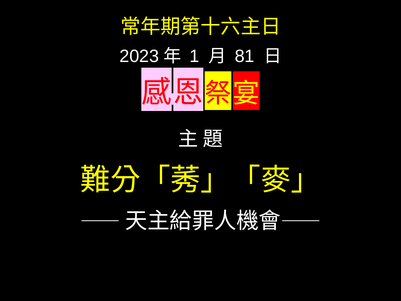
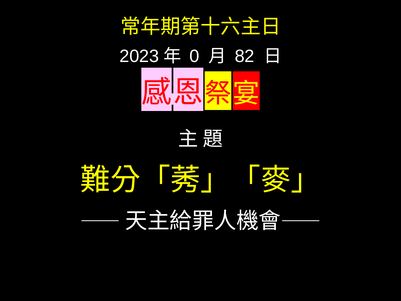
1: 1 -> 0 (194, 56)
81: 81 -> 82 (245, 56)
